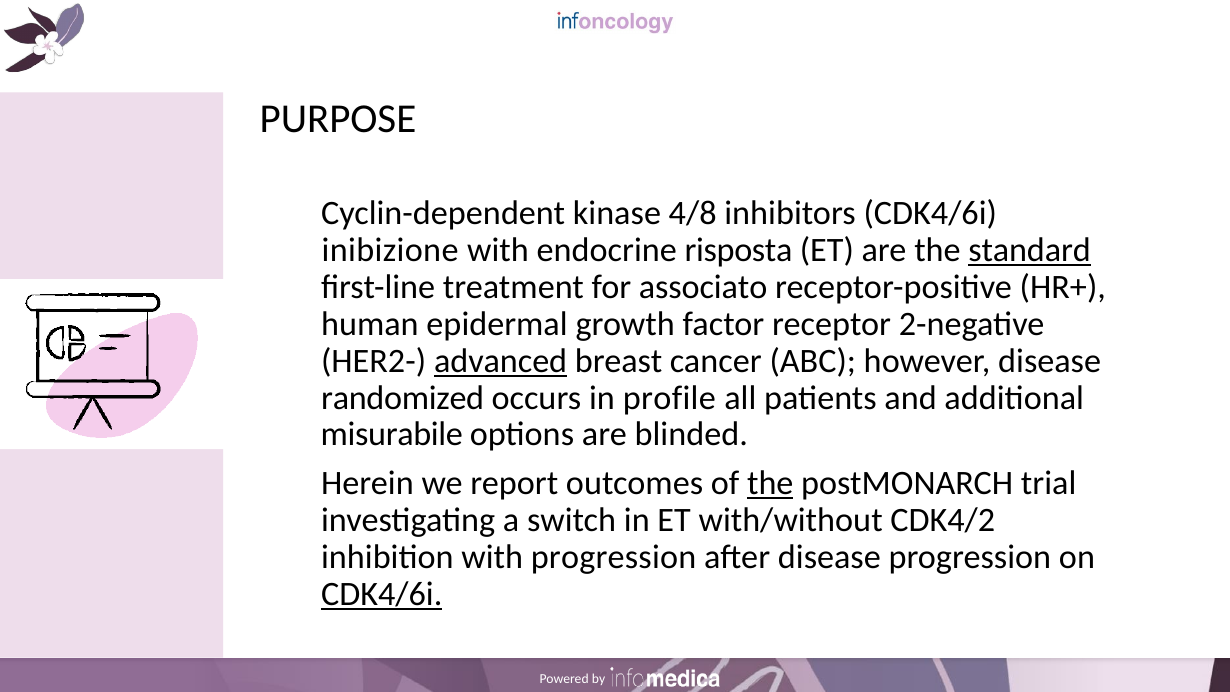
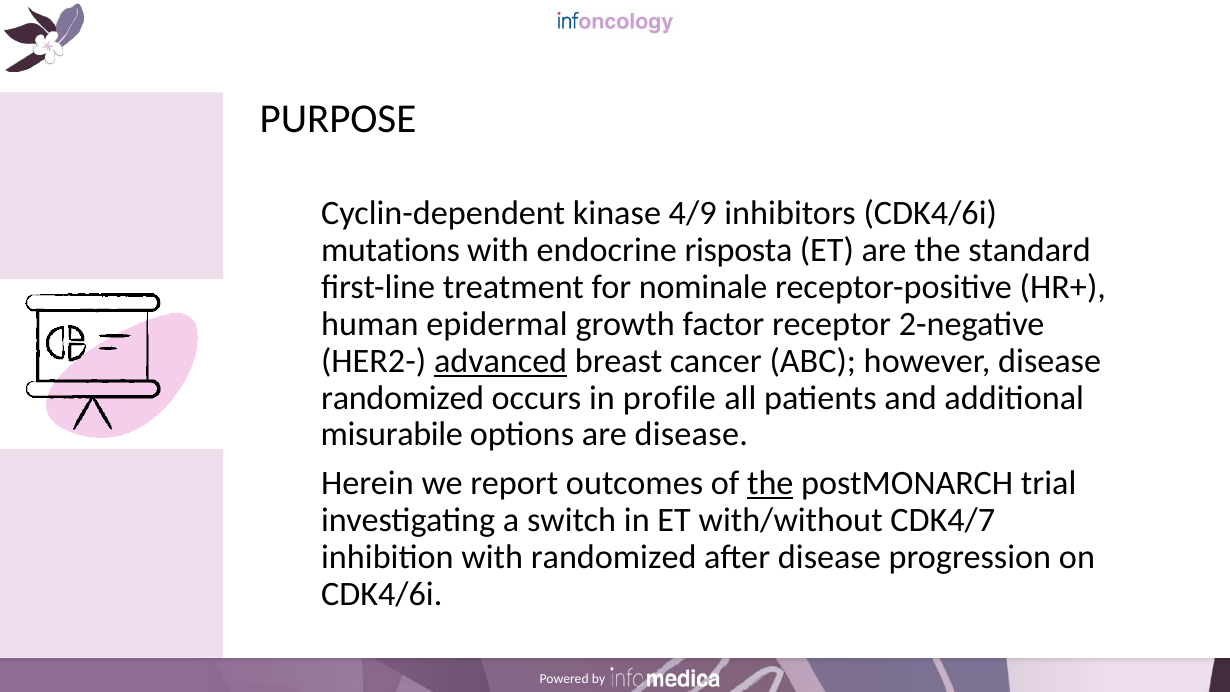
4/8: 4/8 -> 4/9 (693, 213)
inibizione: inibizione -> mutations (390, 250)
standard underline: present -> none (1030, 250)
associato: associato -> nominale (703, 287)
are blinded: blinded -> disease (691, 435)
CDK4/2: CDK4/2 -> CDK4/7 (943, 520)
with progression: progression -> randomized (614, 557)
CDK4/6i underline: present -> none (382, 594)
